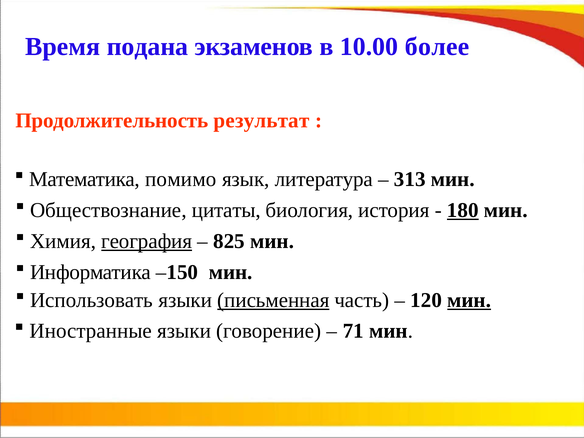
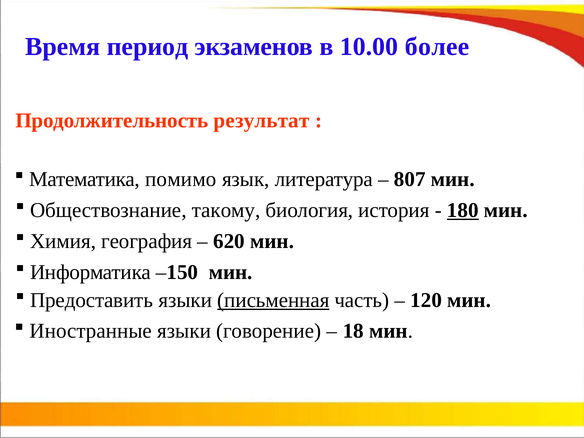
подана: подана -> период (147, 47)
313: 313 -> 807 (410, 179)
цитаты: цитаты -> такому (226, 210)
география underline: present -> none (147, 241)
825: 825 -> 620 (229, 241)
Использовать: Использовать -> Предоставить (92, 300)
мин underline: present -> none (469, 300)
71: 71 -> 18 (353, 331)
